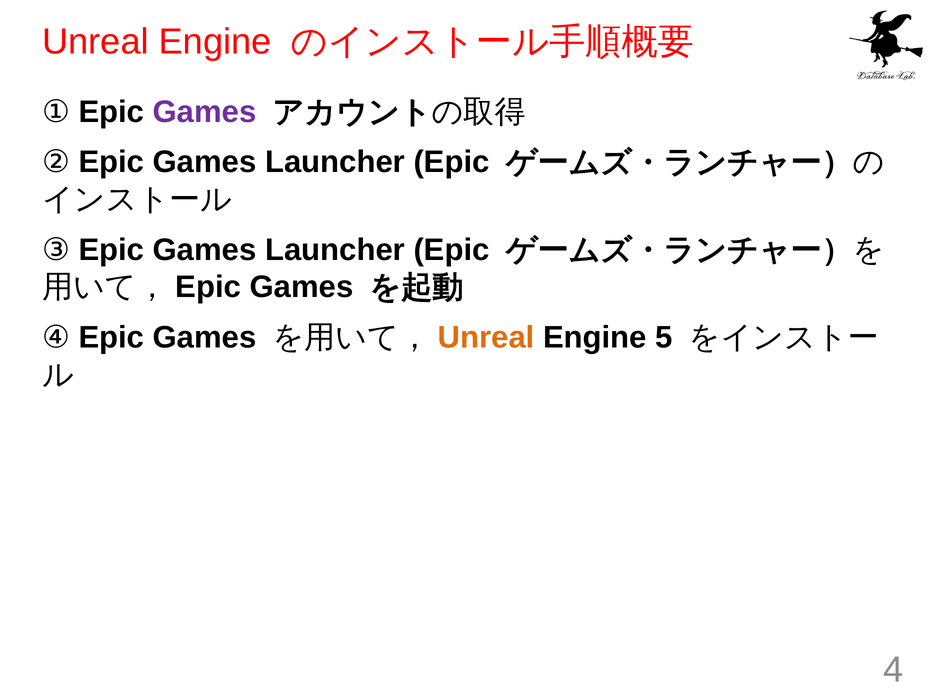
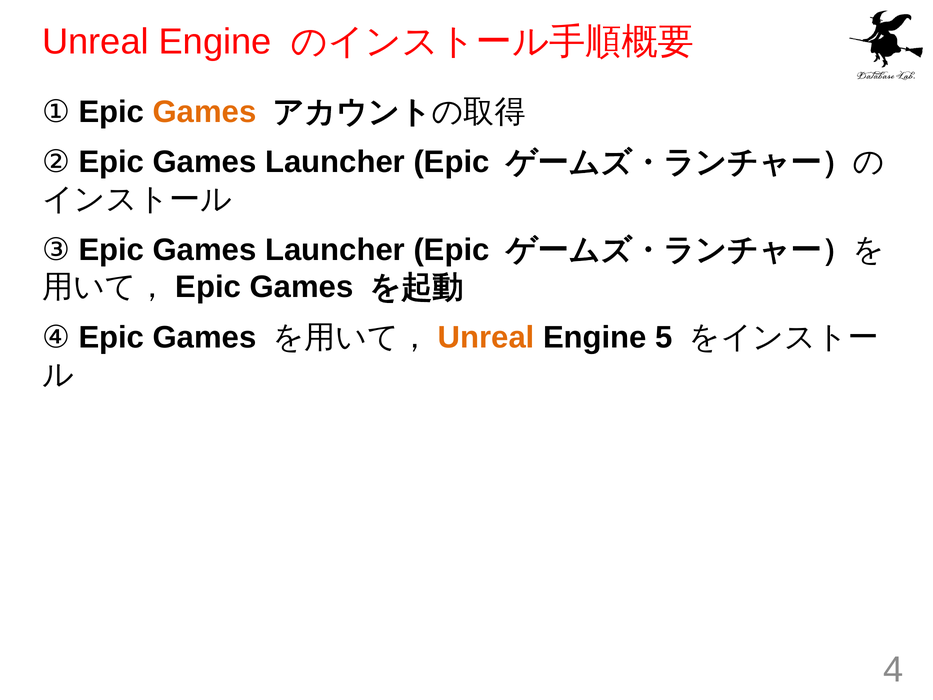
Games colour: purple -> orange (205, 112)
